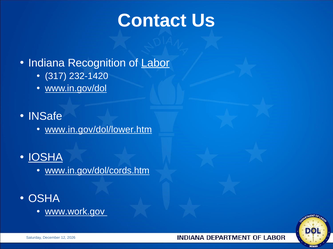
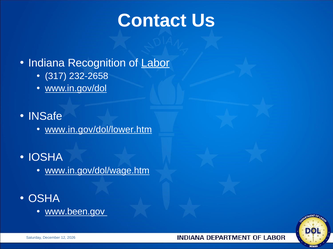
232-1420: 232-1420 -> 232-2658 (89, 76)
IOSHA underline: present -> none (46, 158)
www.in.gov/dol/cords.htm: www.in.gov/dol/cords.htm -> www.in.gov/dol/wage.htm (97, 171)
www.work.gov: www.work.gov -> www.been.gov (75, 212)
